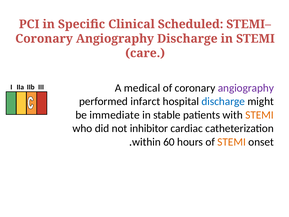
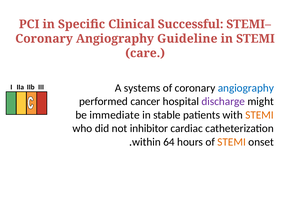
Scheduled: Scheduled -> Successful (191, 24)
Angiography Discharge: Discharge -> Guideline (187, 39)
medical: medical -> systems (142, 88)
angiography colour: purple -> blue (246, 88)
infarct: infarct -> cancer (145, 101)
discharge colour: blue -> purple (223, 101)
60: 60 -> 64 (169, 142)
